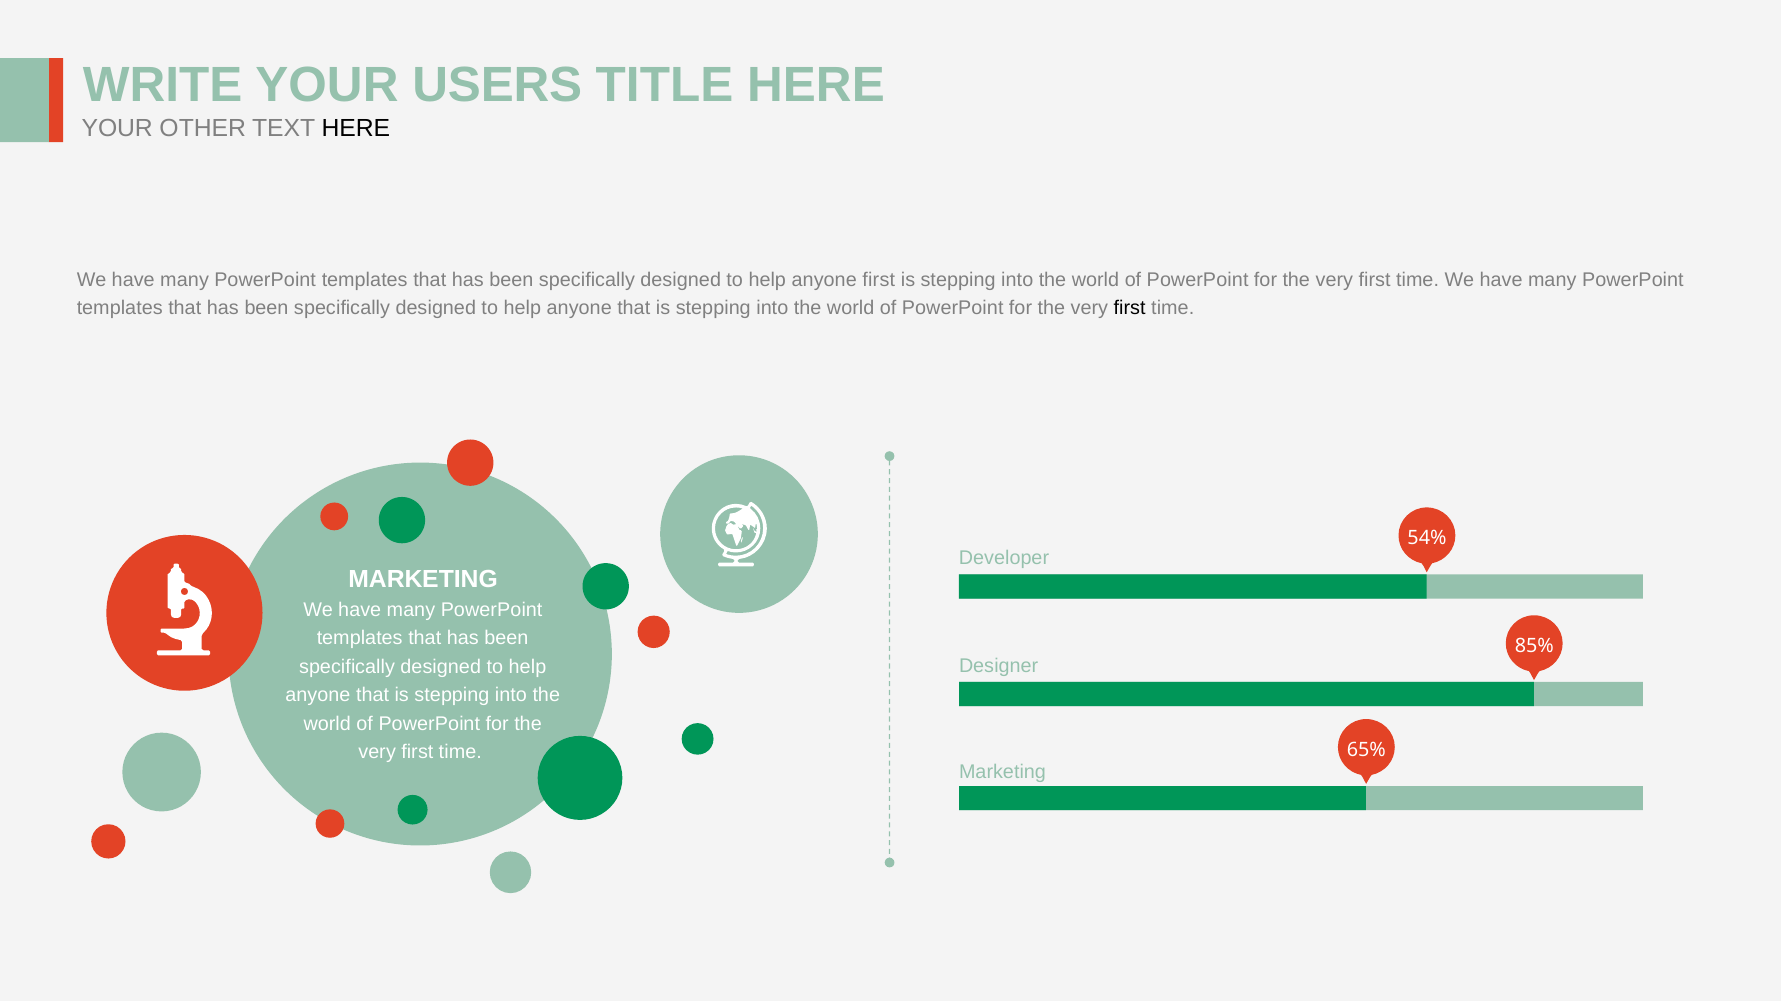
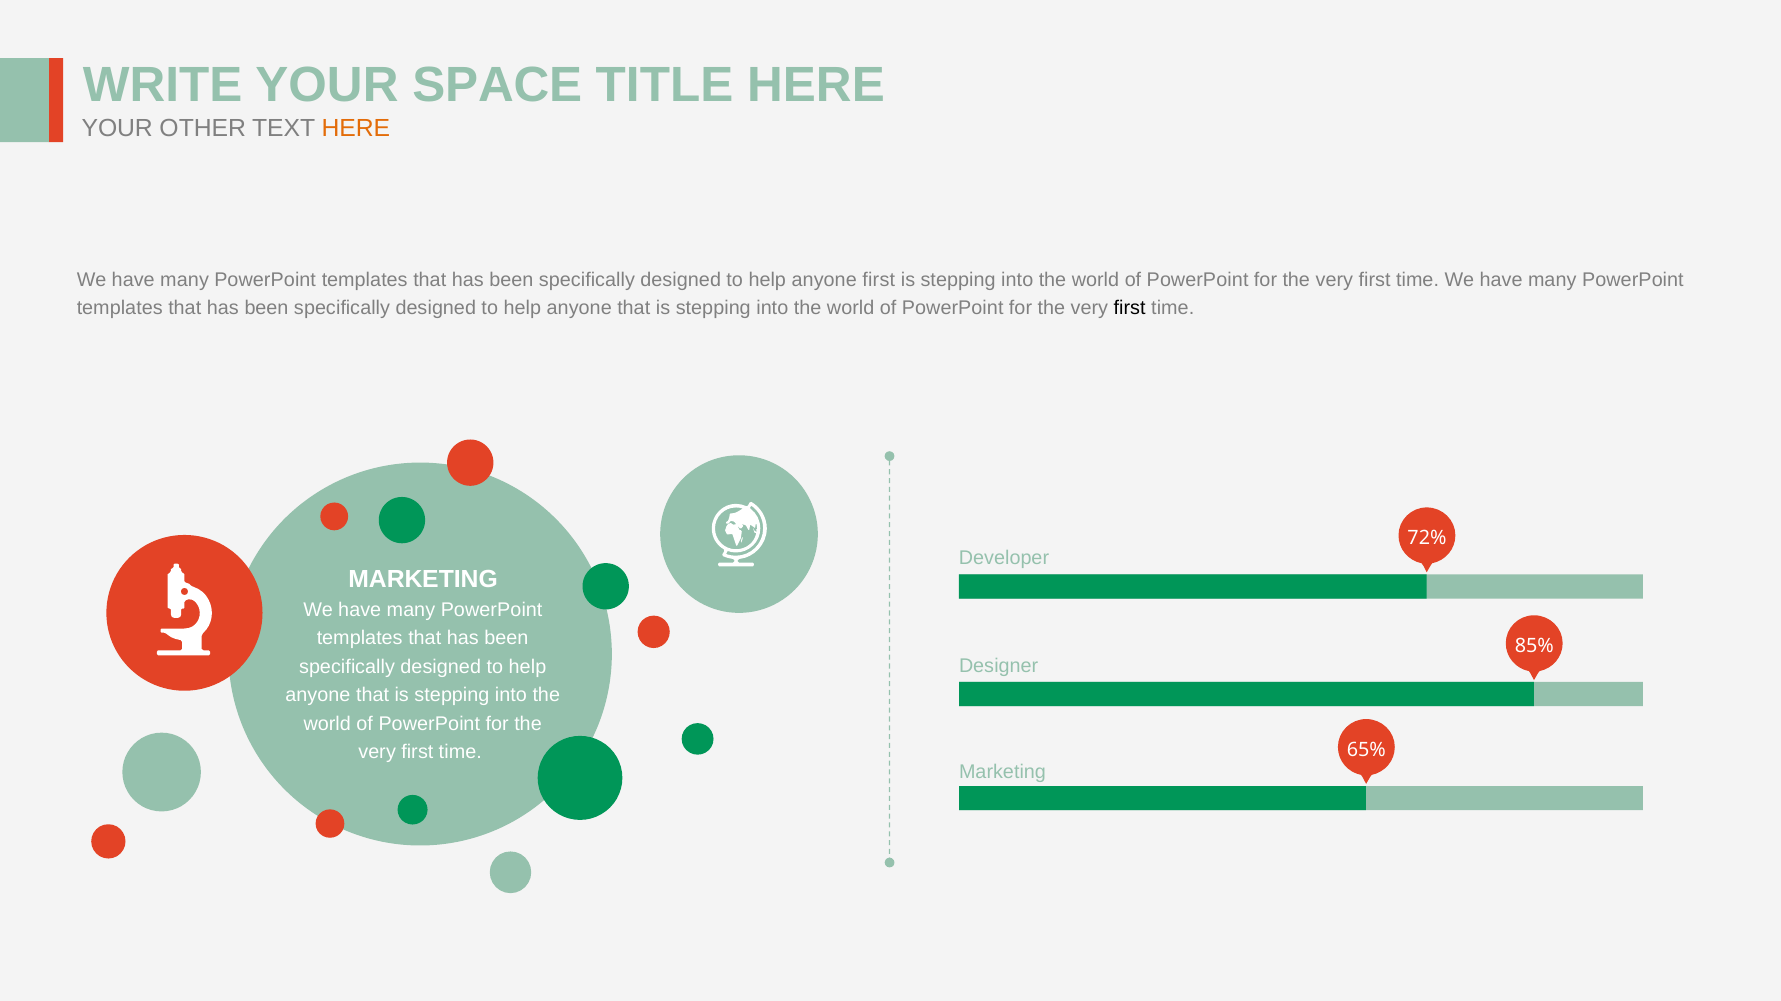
USERS: USERS -> SPACE (497, 86)
HERE colour: black -> orange (356, 129)
54%: 54% -> 72% (1427, 538)
